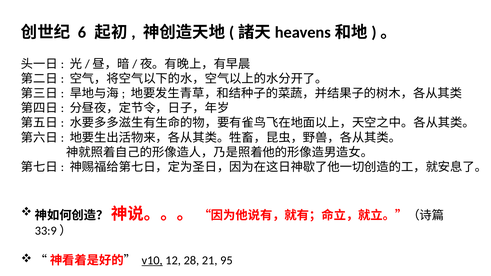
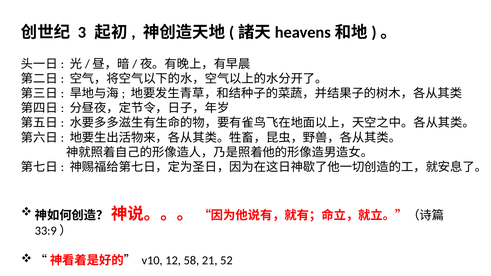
6: 6 -> 3 (82, 32)
v10 underline: present -> none (152, 260)
28: 28 -> 58 (191, 260)
95: 95 -> 52 (226, 260)
